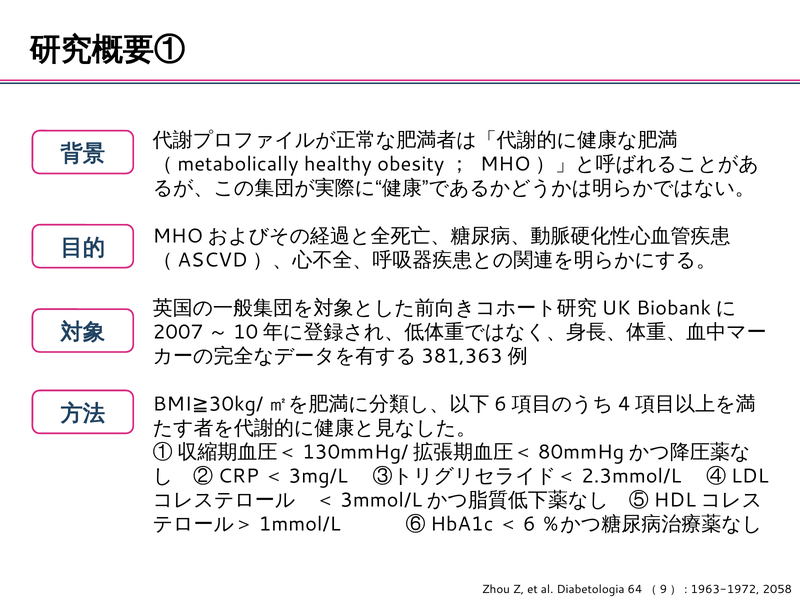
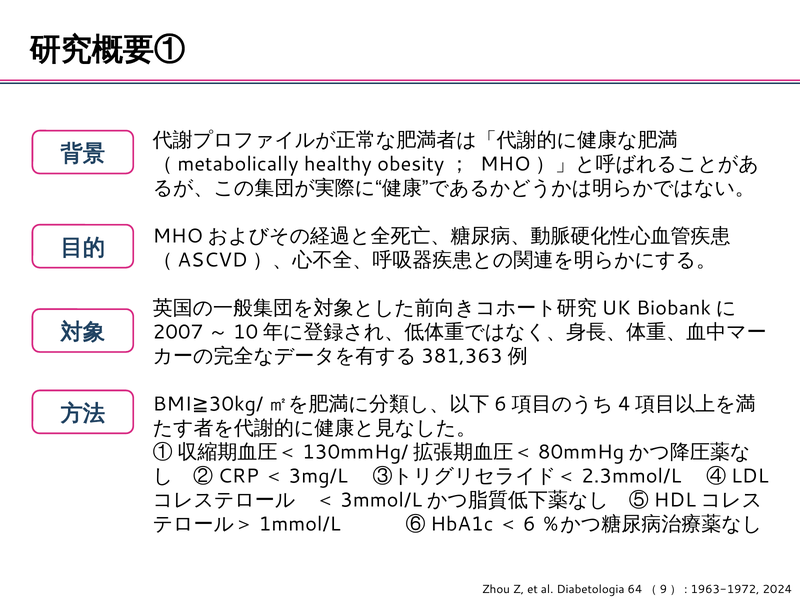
2058: 2058 -> 2024 (777, 590)
